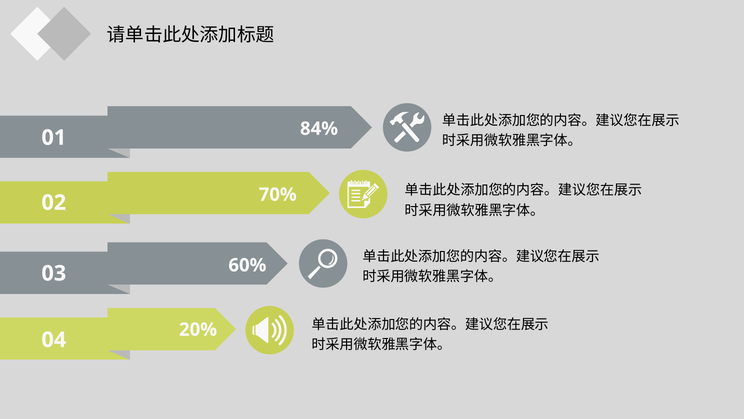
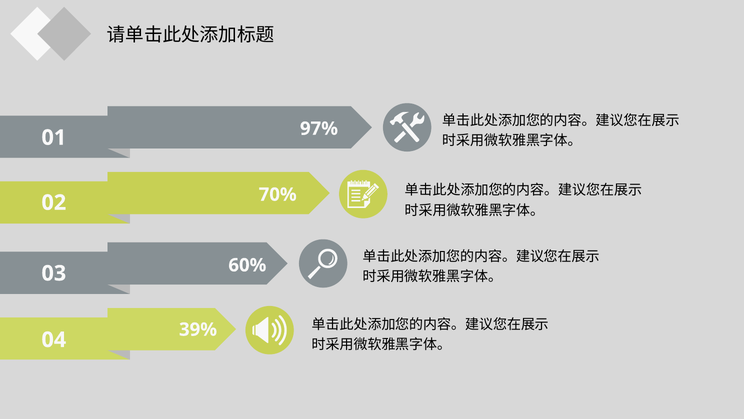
84%: 84% -> 97% (319, 129)
20%: 20% -> 39% (198, 329)
